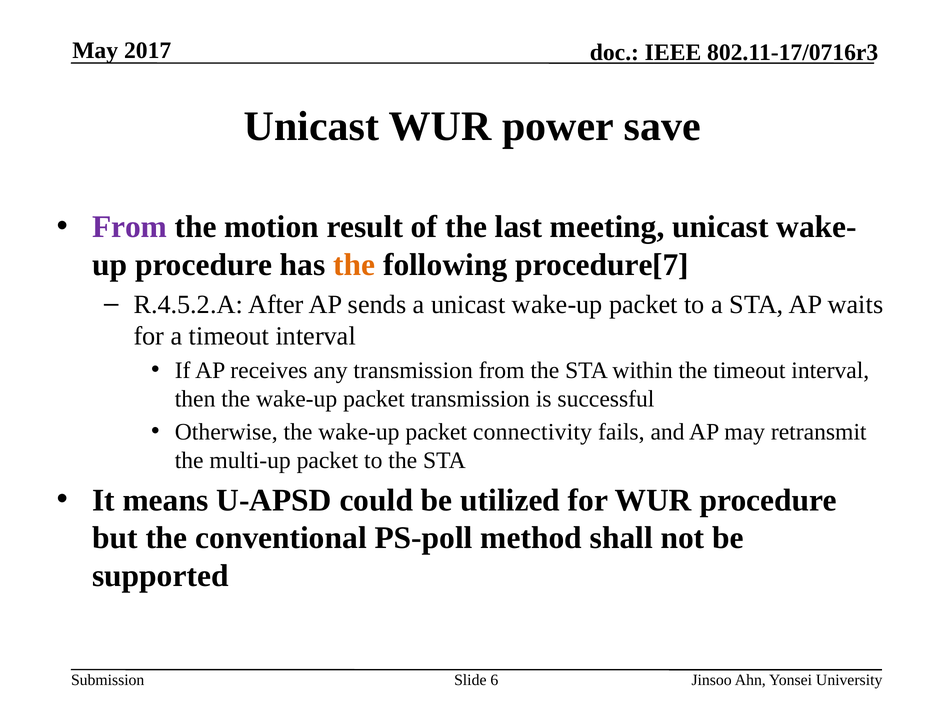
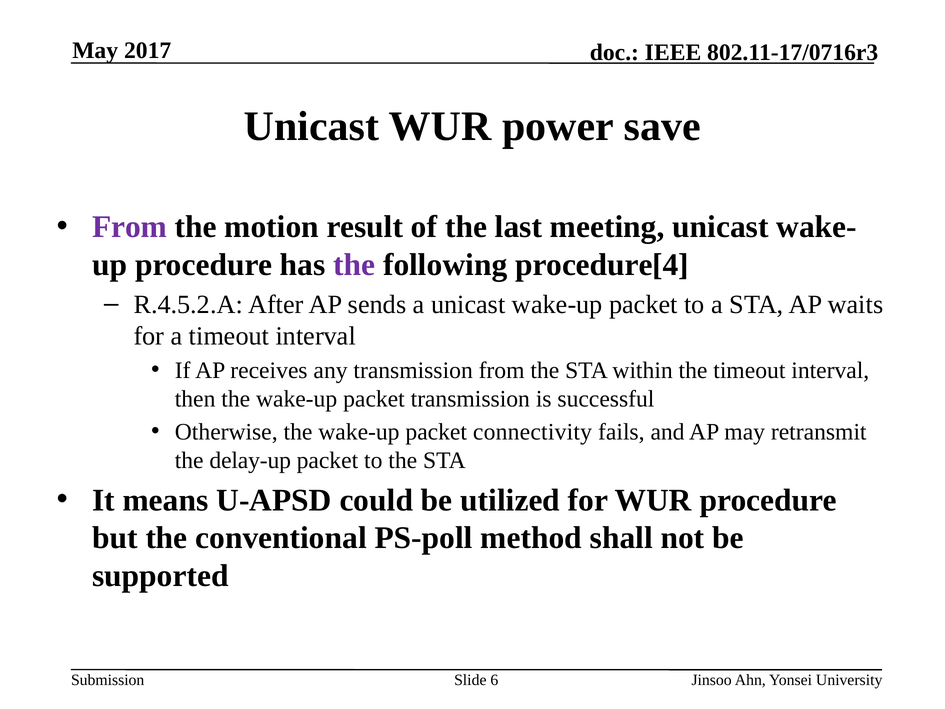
the colour: orange -> purple (354, 265)
procedure[7: procedure[7 -> procedure[4 (602, 265)
multi-up: multi-up -> delay-up (250, 460)
